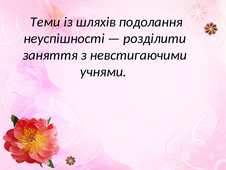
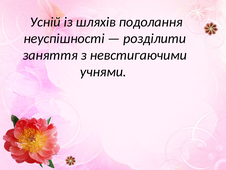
Теми: Теми -> Усній (45, 22)
